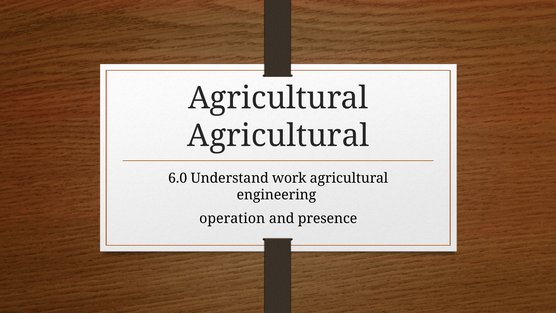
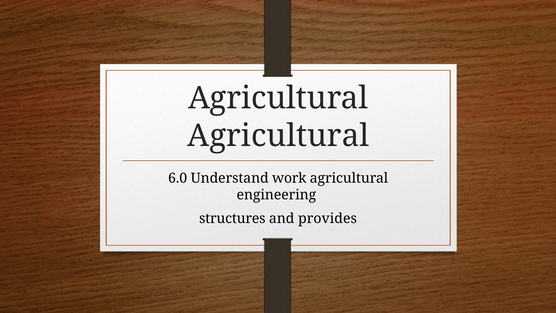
operation: operation -> structures (232, 218)
presence: presence -> provides (328, 218)
